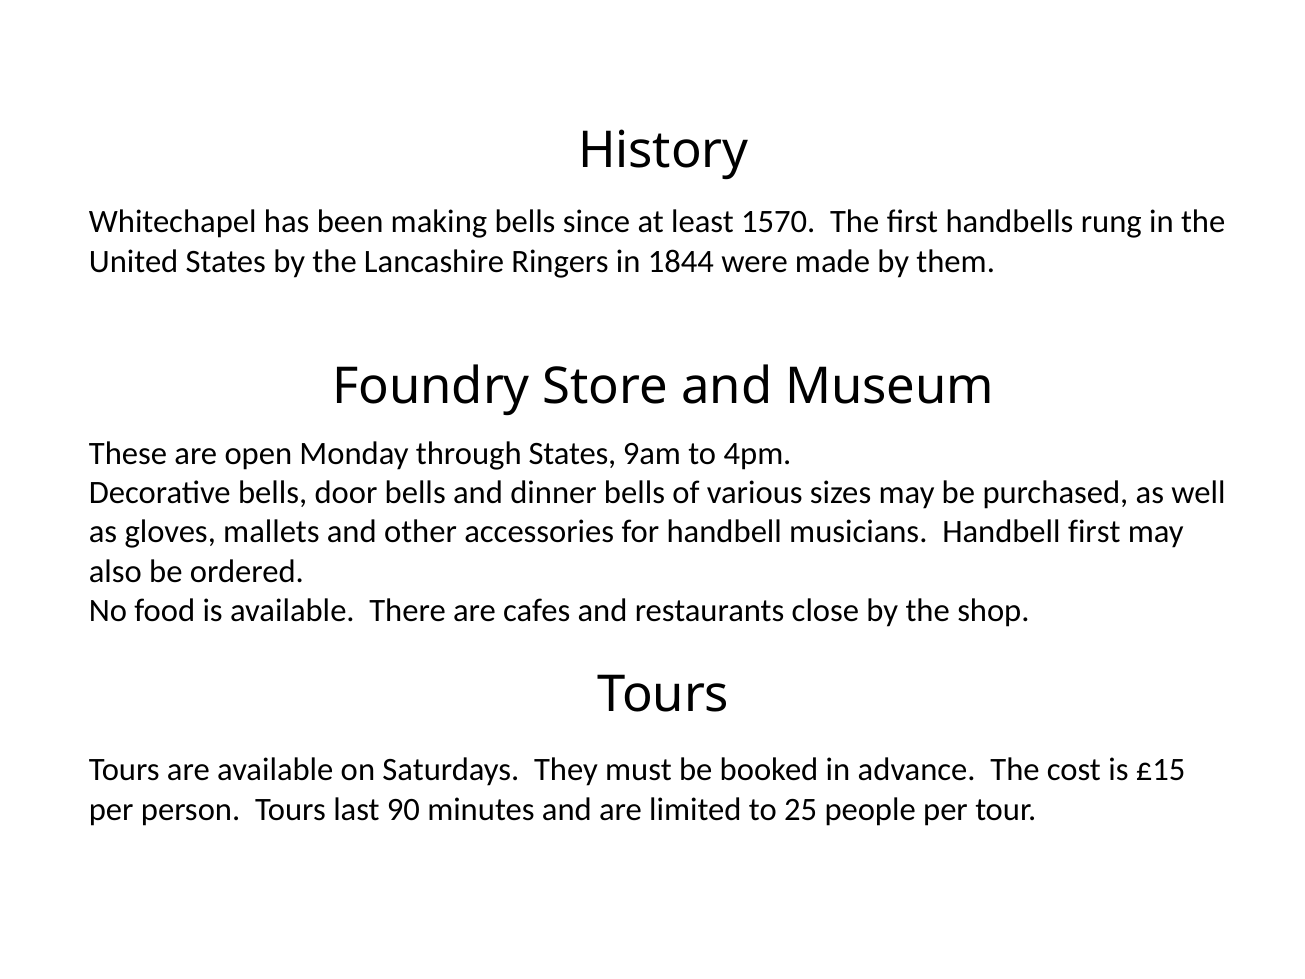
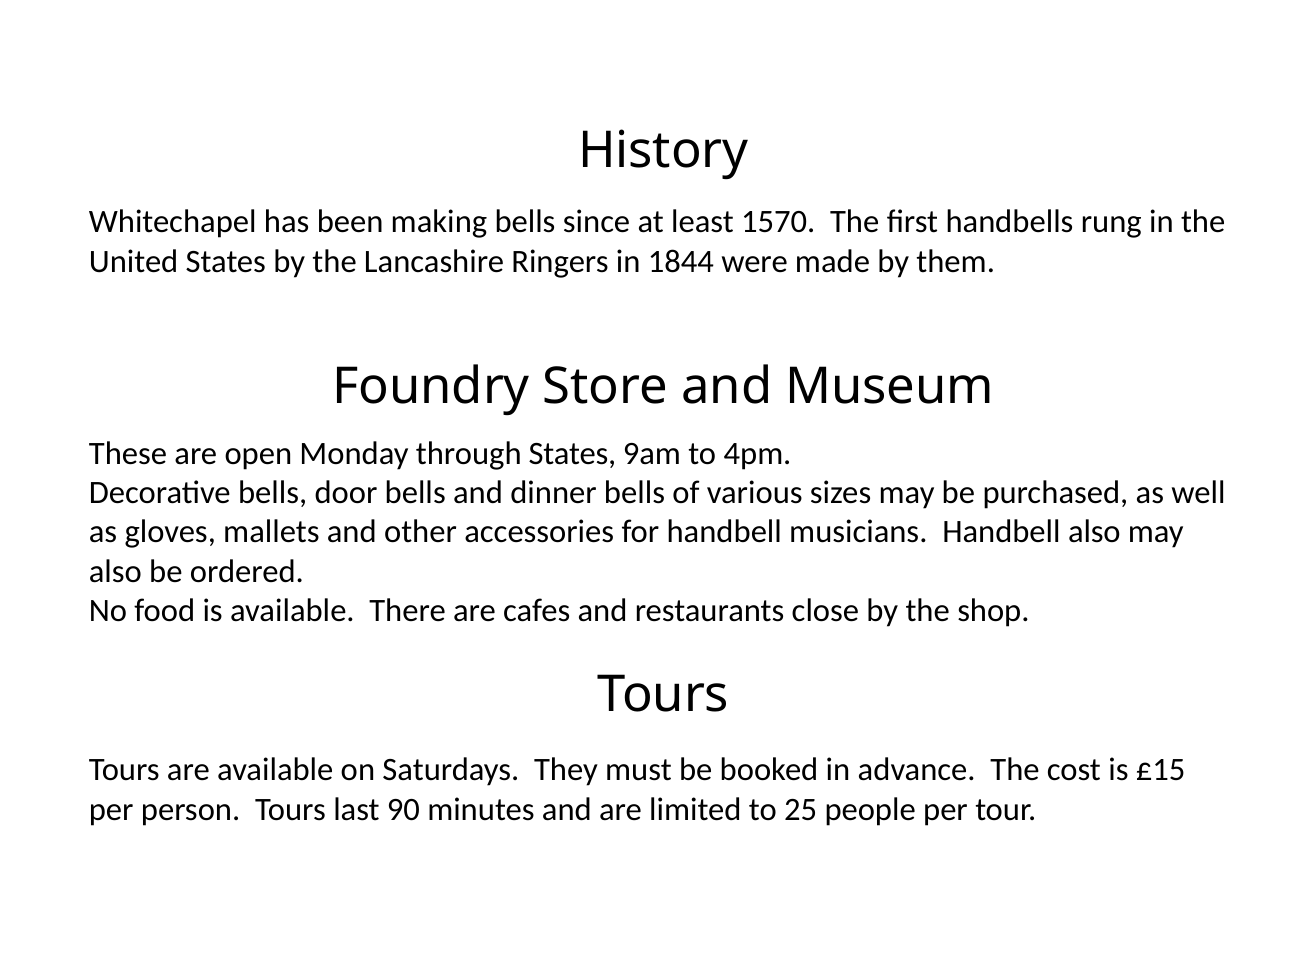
Handbell first: first -> also (1094, 532)
